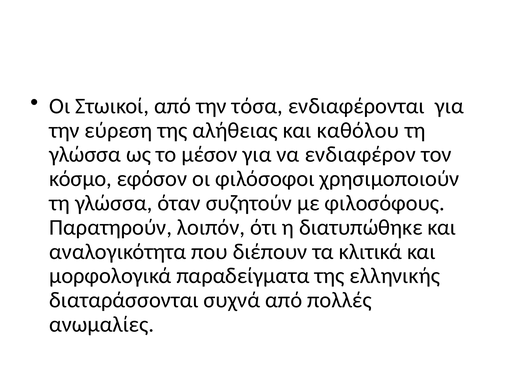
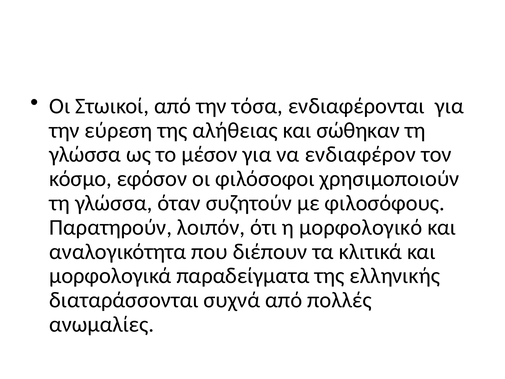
καθόλου: καθόλου -> σώθηκαν (358, 130)
διατυπώθηκε: διατυπώθηκε -> μορφολογικό (361, 227)
